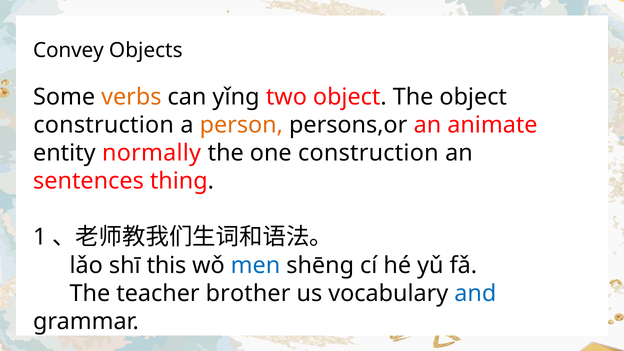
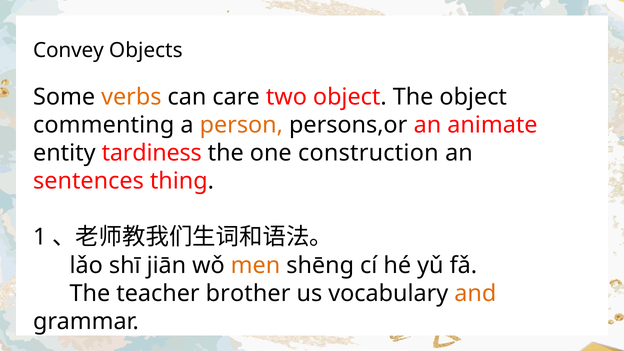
yǐng: yǐng -> care (236, 97)
construction: construction -> commenting (104, 125)
normally: normally -> tardiness (152, 153)
this: this -> jiān (166, 265)
men colour: blue -> orange (256, 265)
and colour: blue -> orange (475, 293)
